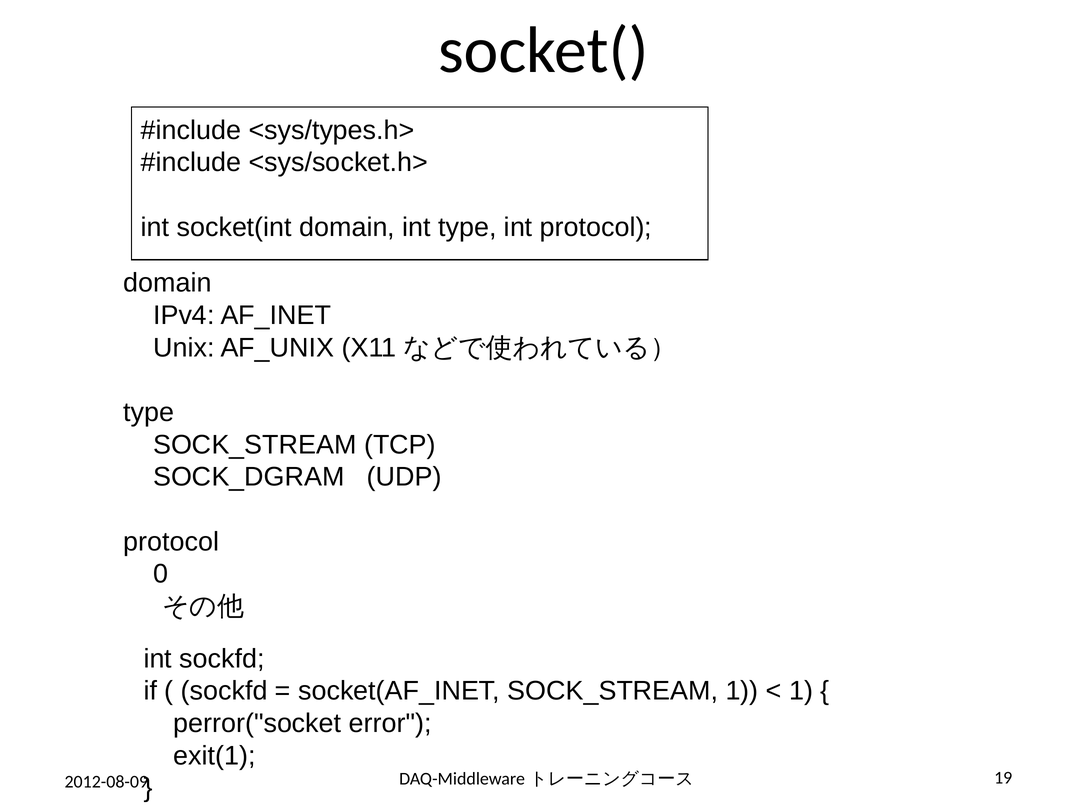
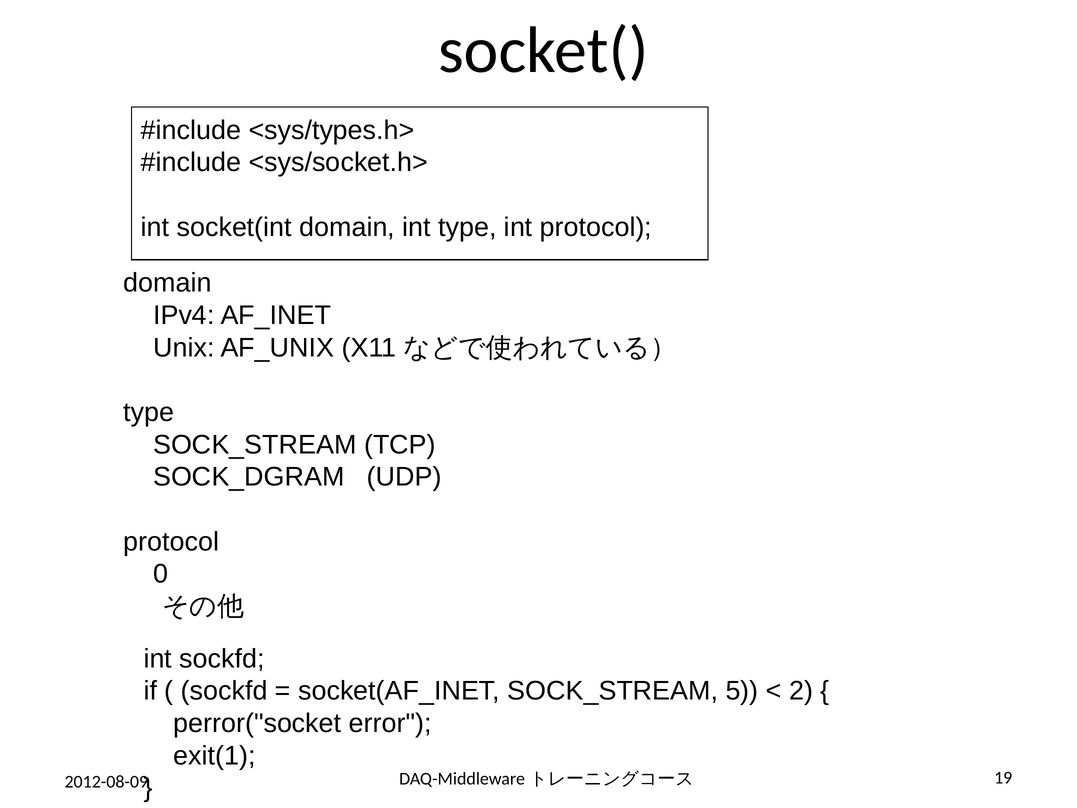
SOCK_STREAM 1: 1 -> 5 (742, 691)
1: 1 -> 2 (801, 691)
